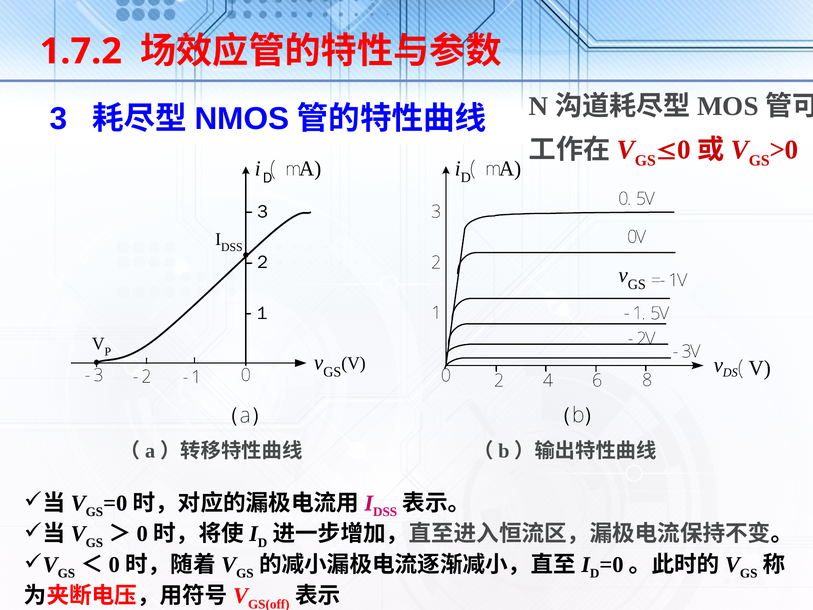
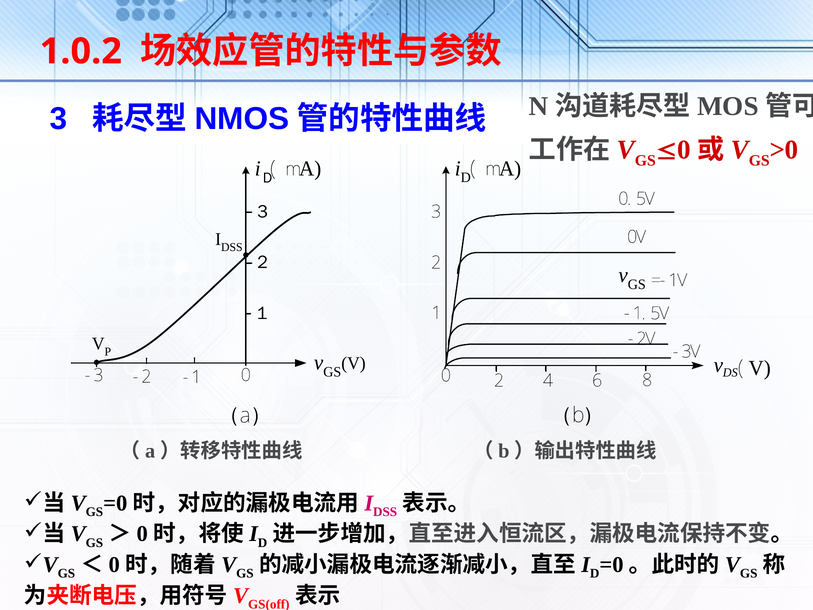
1.7.2: 1.7.2 -> 1.0.2 (81, 51)
